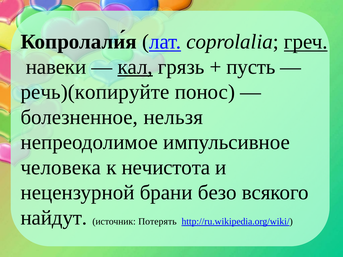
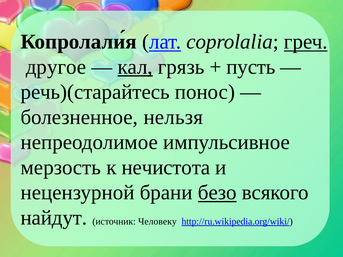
навеки: навеки -> другое (56, 67)
речь)(копируйте: речь)(копируйте -> речь)(старайтесь (95, 92)
человека: человека -> мерзость (61, 168)
безо underline: none -> present (217, 193)
Потерять: Потерять -> Человеку (157, 222)
